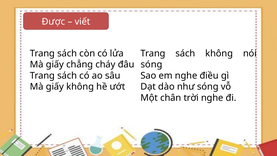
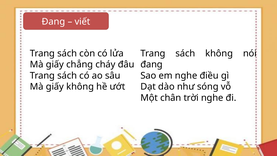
Được: Được -> Đang (53, 22)
sóng: sóng -> đang (152, 64)
